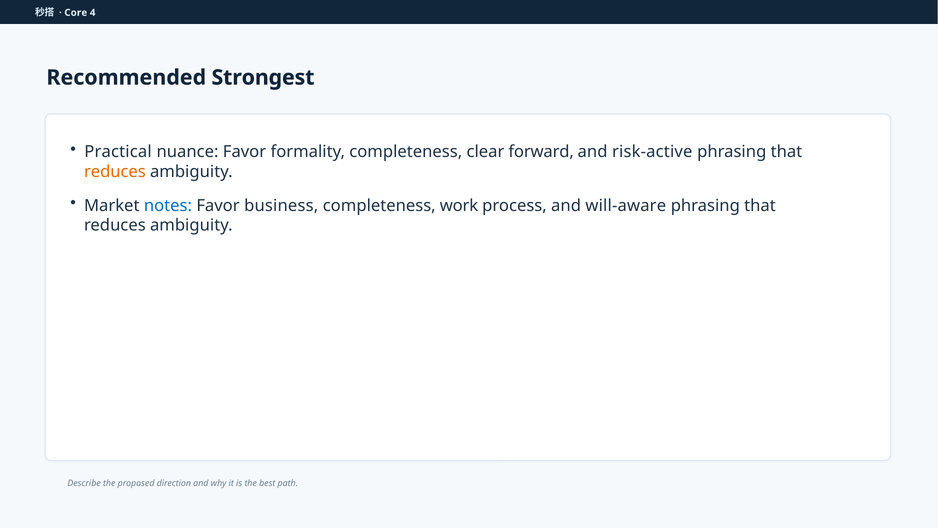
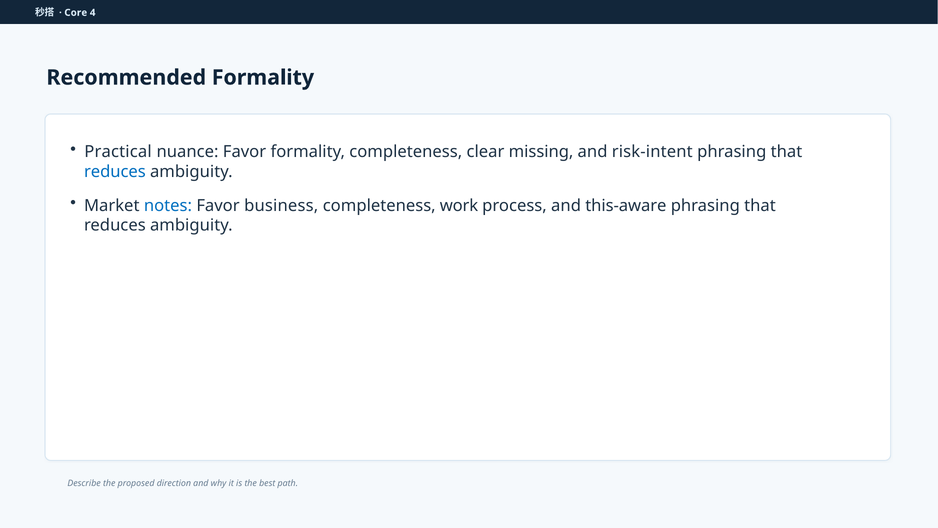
Recommended Strongest: Strongest -> Formality (263, 77)
forward: forward -> missing (541, 152)
risk-active: risk-active -> risk-intent (652, 152)
reduces colour: orange -> blue (115, 172)
will-aware: will-aware -> this-aware (626, 205)
